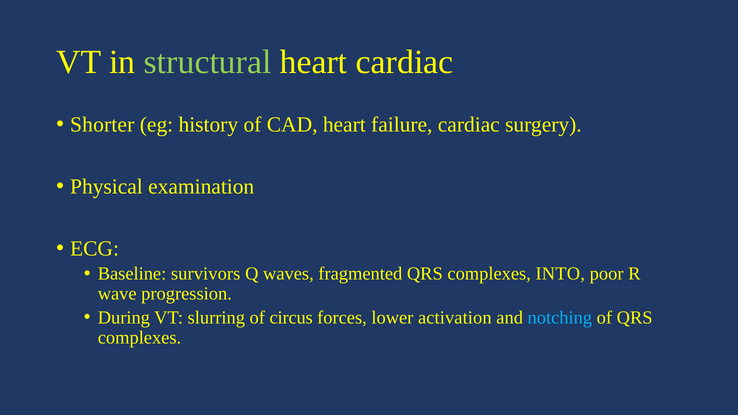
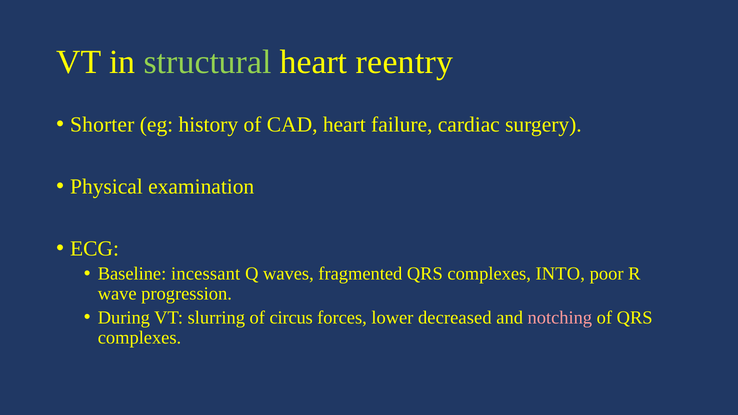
heart cardiac: cardiac -> reentry (404, 62)
survivors: survivors -> incessant (206, 274)
activation: activation -> decreased (455, 318)
notching colour: light blue -> pink (560, 318)
